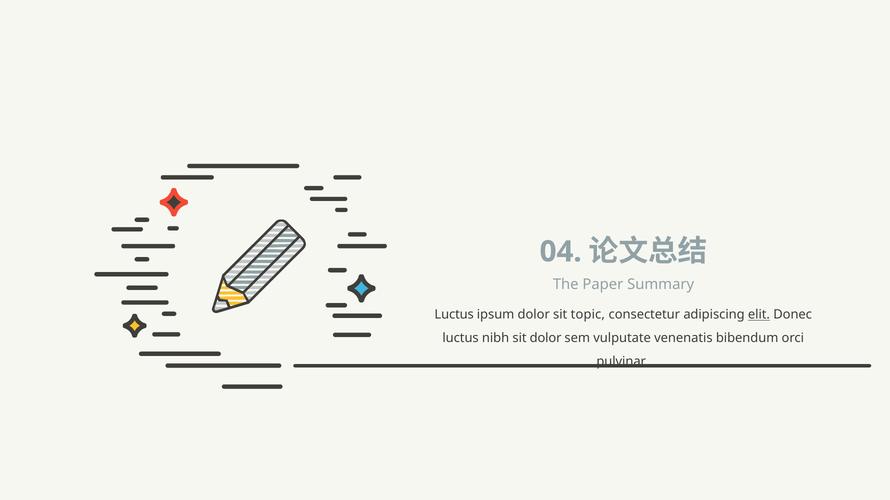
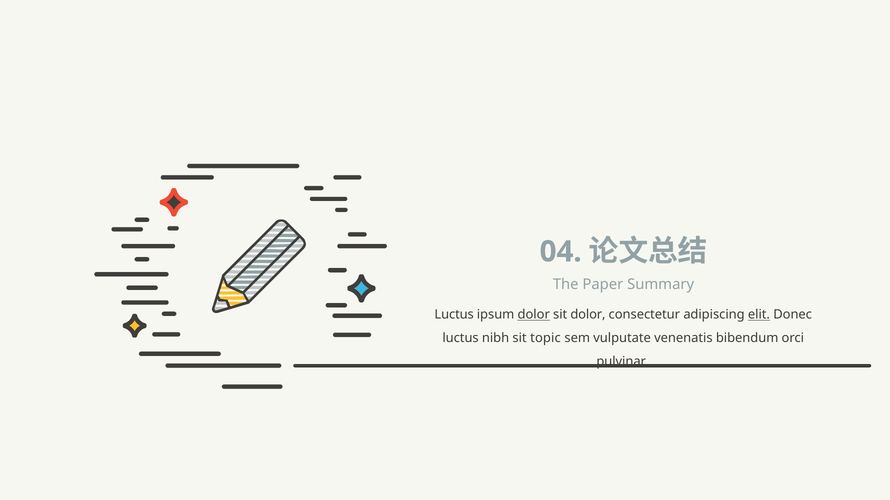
dolor underline: none -> present (534, 315)
sit topic: topic -> dolor (588, 315)
sit dolor: dolor -> topic (545, 338)
